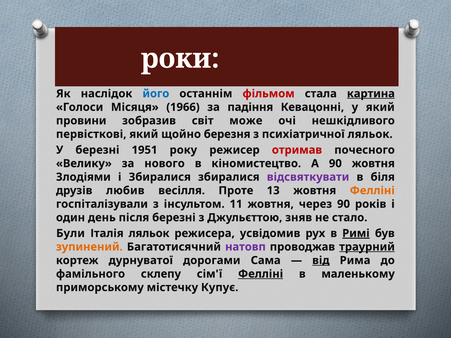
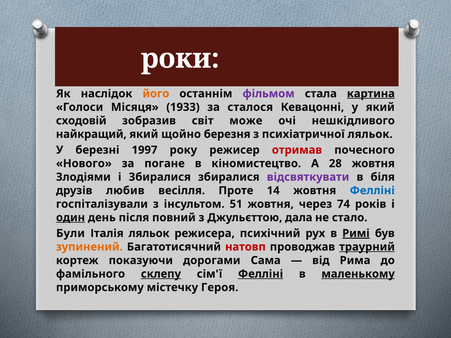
його colour: blue -> orange (156, 94)
фільмом colour: red -> purple (269, 94)
1966: 1966 -> 1933 (183, 107)
падіння: падіння -> сталося (250, 107)
провини: провини -> сходовій (81, 121)
первісткові: первісткові -> найкращий (91, 134)
1951: 1951 -> 1997 (145, 150)
Велику: Велику -> Нового (84, 164)
нового: нового -> погане (165, 164)
А 90: 90 -> 28 (335, 164)
13: 13 -> 14 (273, 191)
Фелліні colour: orange -> blue (372, 191)
11: 11 -> 51 (236, 204)
через 90: 90 -> 74 (344, 204)
один underline: none -> present (71, 218)
після березні: березні -> повний (174, 218)
зняв: зняв -> дала (299, 218)
усвідомив: усвідомив -> психічний (270, 233)
натовп colour: purple -> red (245, 247)
дурнуватої: дурнуватої -> показуючи (141, 261)
від underline: present -> none (321, 261)
склепу underline: none -> present (161, 274)
маленькому underline: none -> present (358, 274)
Купує: Купує -> Героя (220, 288)
